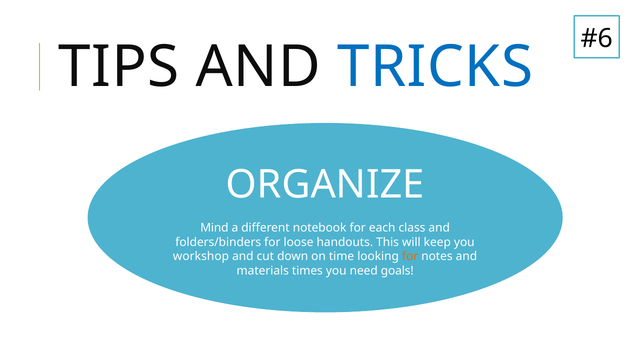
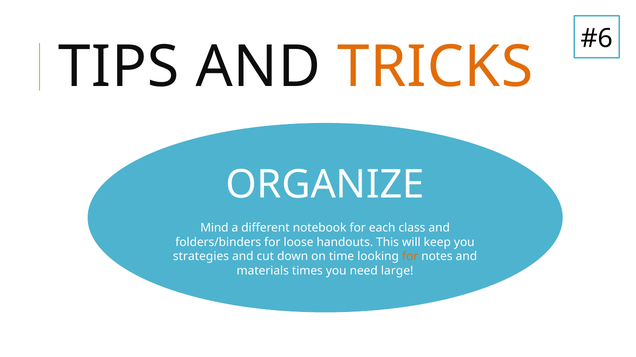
TRICKS colour: blue -> orange (435, 67)
workshop: workshop -> strategies (201, 257)
goals: goals -> large (397, 271)
